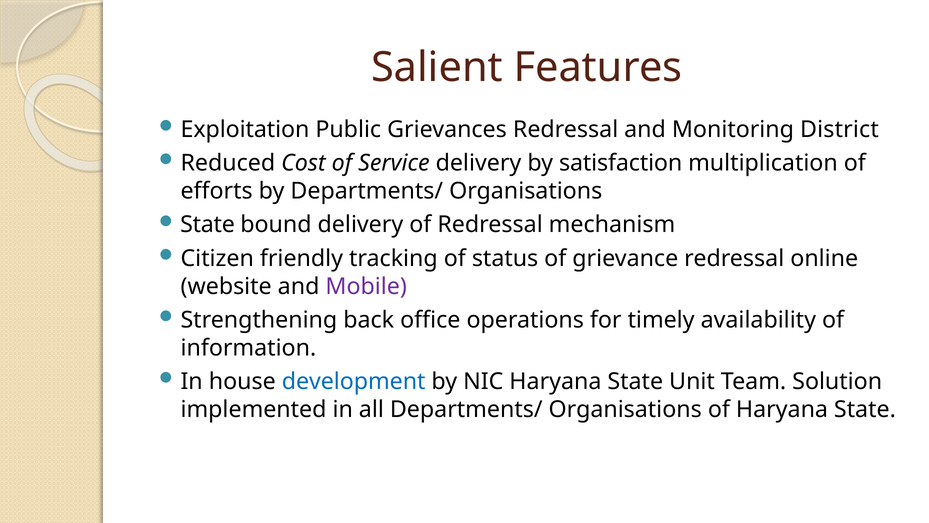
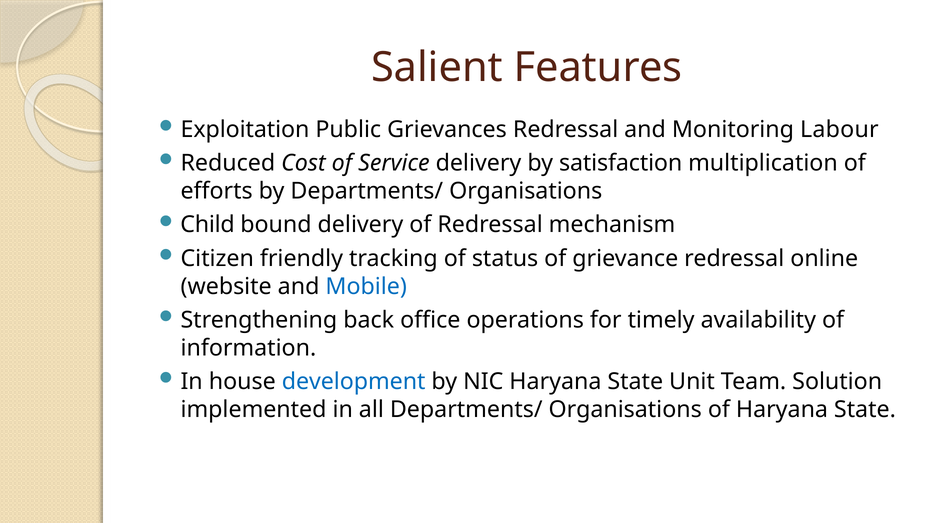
District: District -> Labour (839, 129)
State: State -> Child (208, 225)
Mobile colour: purple -> blue (366, 286)
